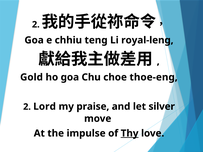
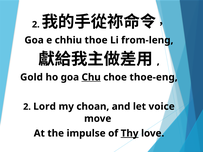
teng: teng -> thoe (96, 40)
royal-leng: royal-leng -> from-leng (147, 40)
Chu underline: none -> present (91, 77)
praise: praise -> choan (93, 107)
silver: silver -> voice (162, 107)
